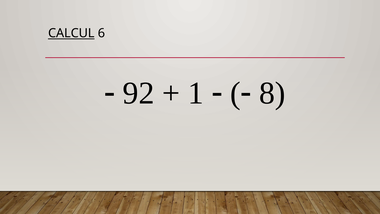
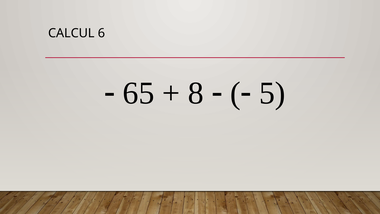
CALCUL underline: present -> none (71, 33)
92: 92 -> 65 (139, 93)
1: 1 -> 8 (196, 93)
8: 8 -> 5 (272, 93)
